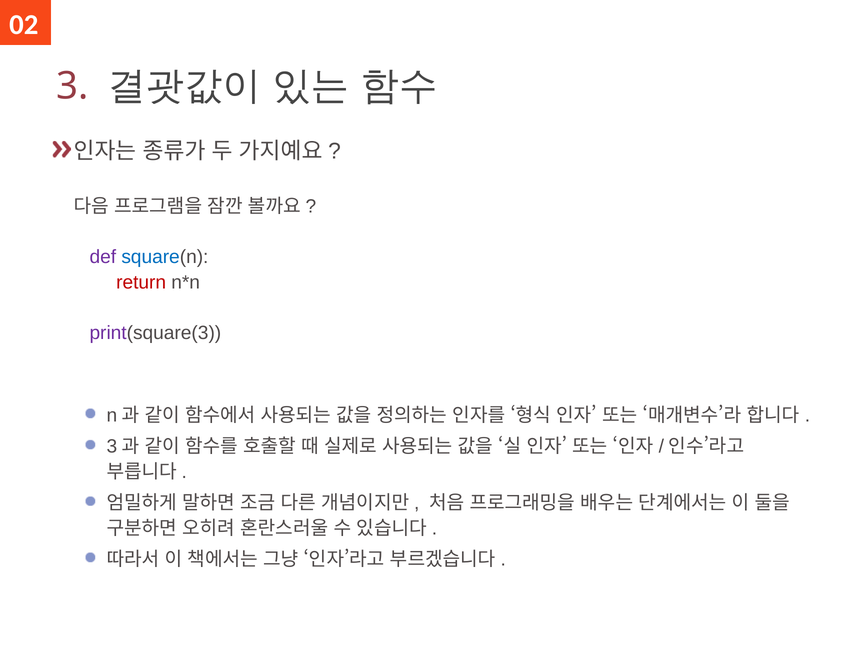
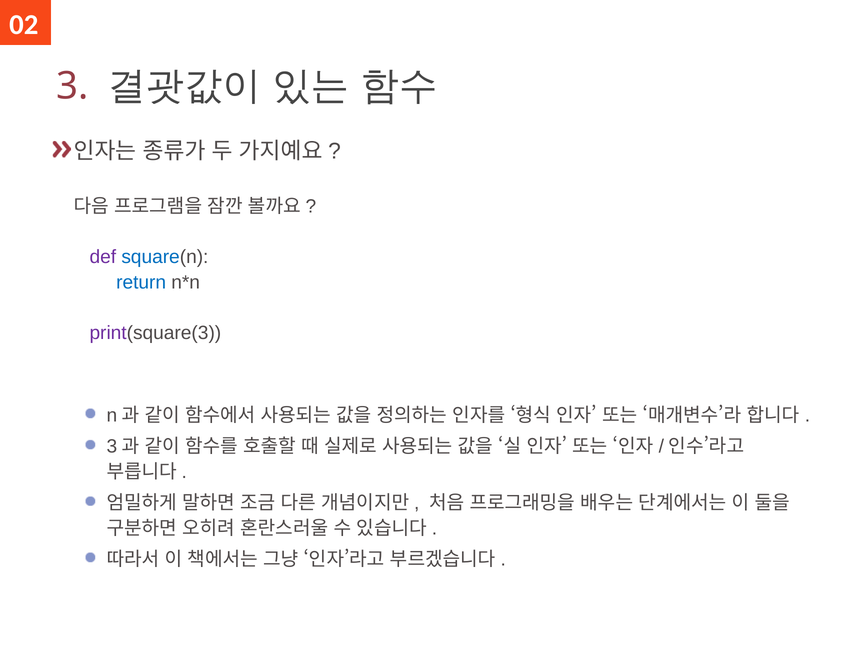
return colour: red -> blue (141, 282)
